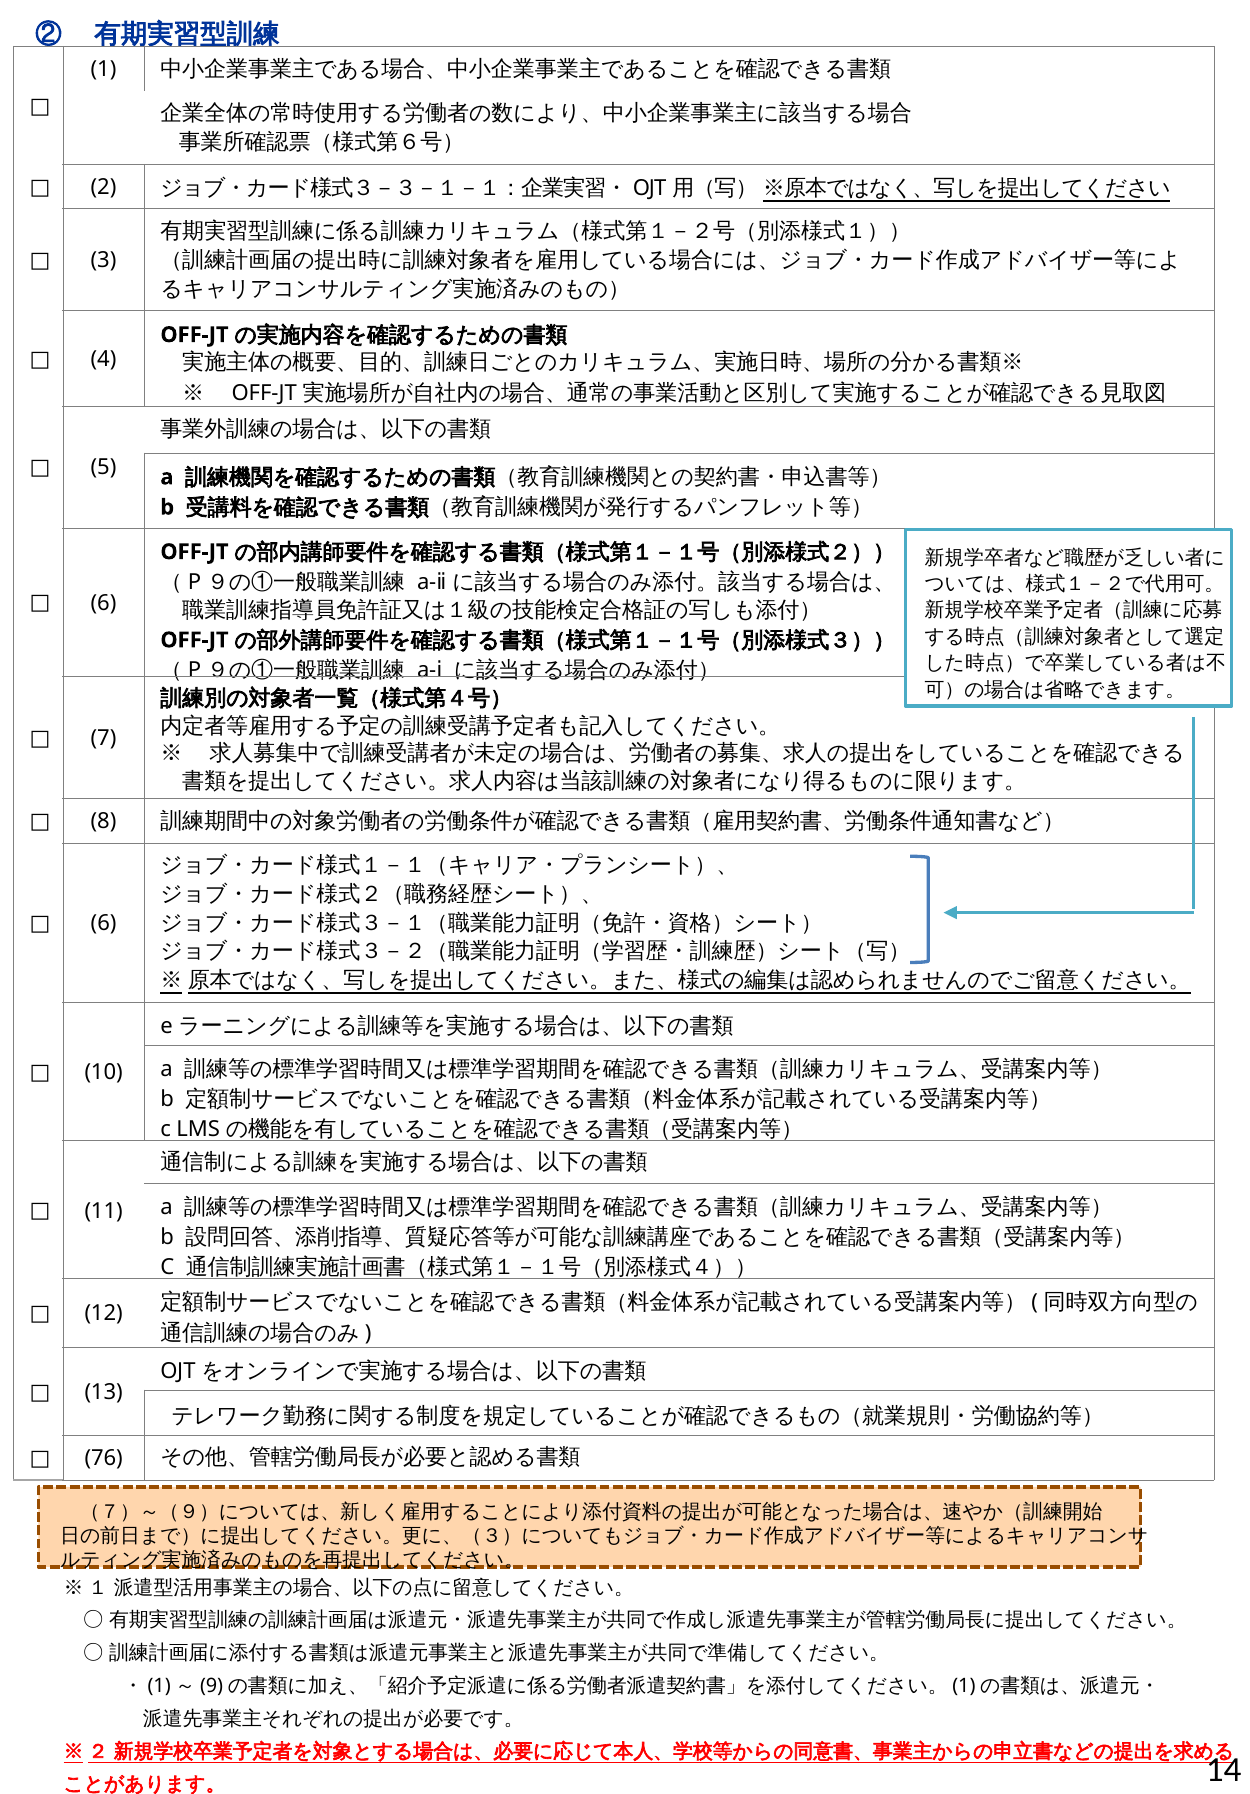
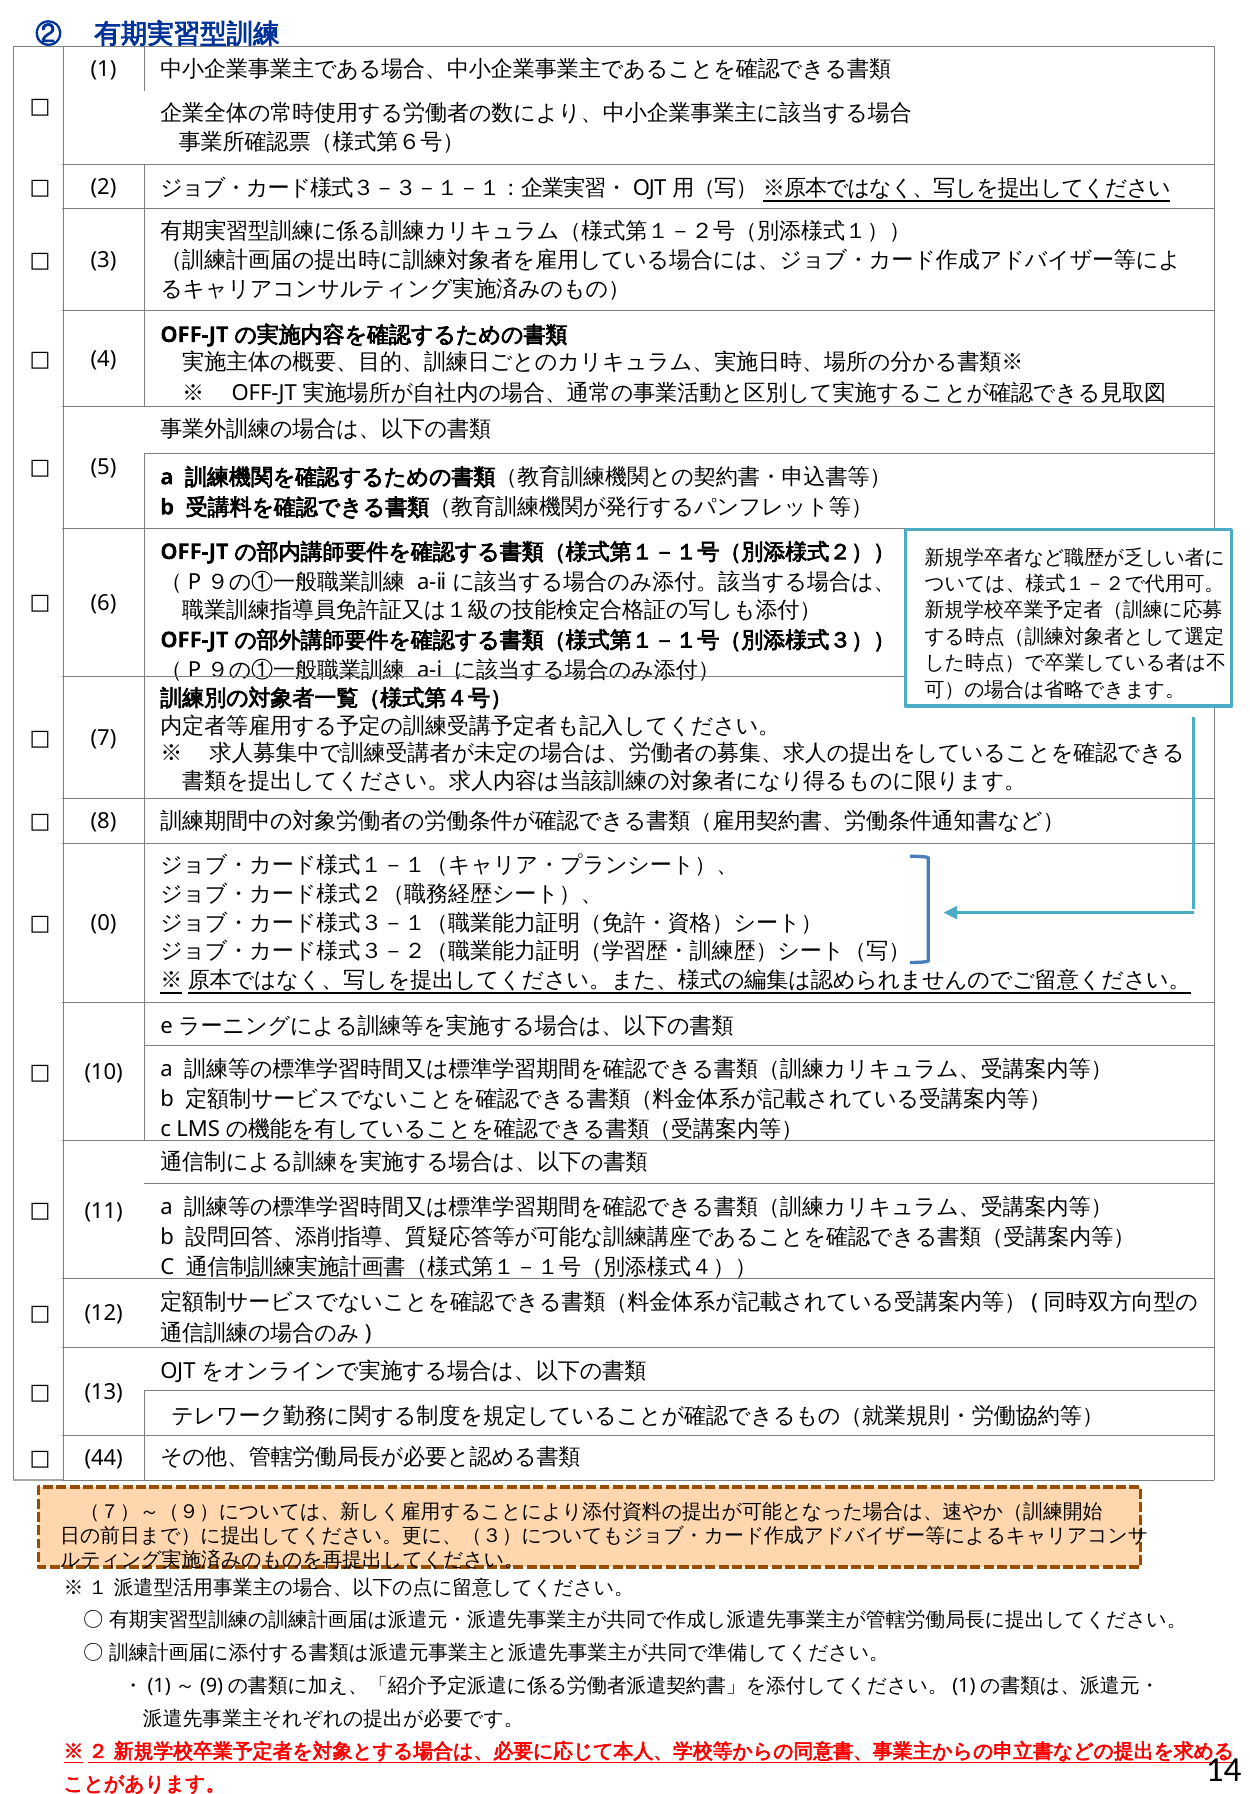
6: 6 -> 0 (104, 923)
76: 76 -> 44 (104, 1458)
